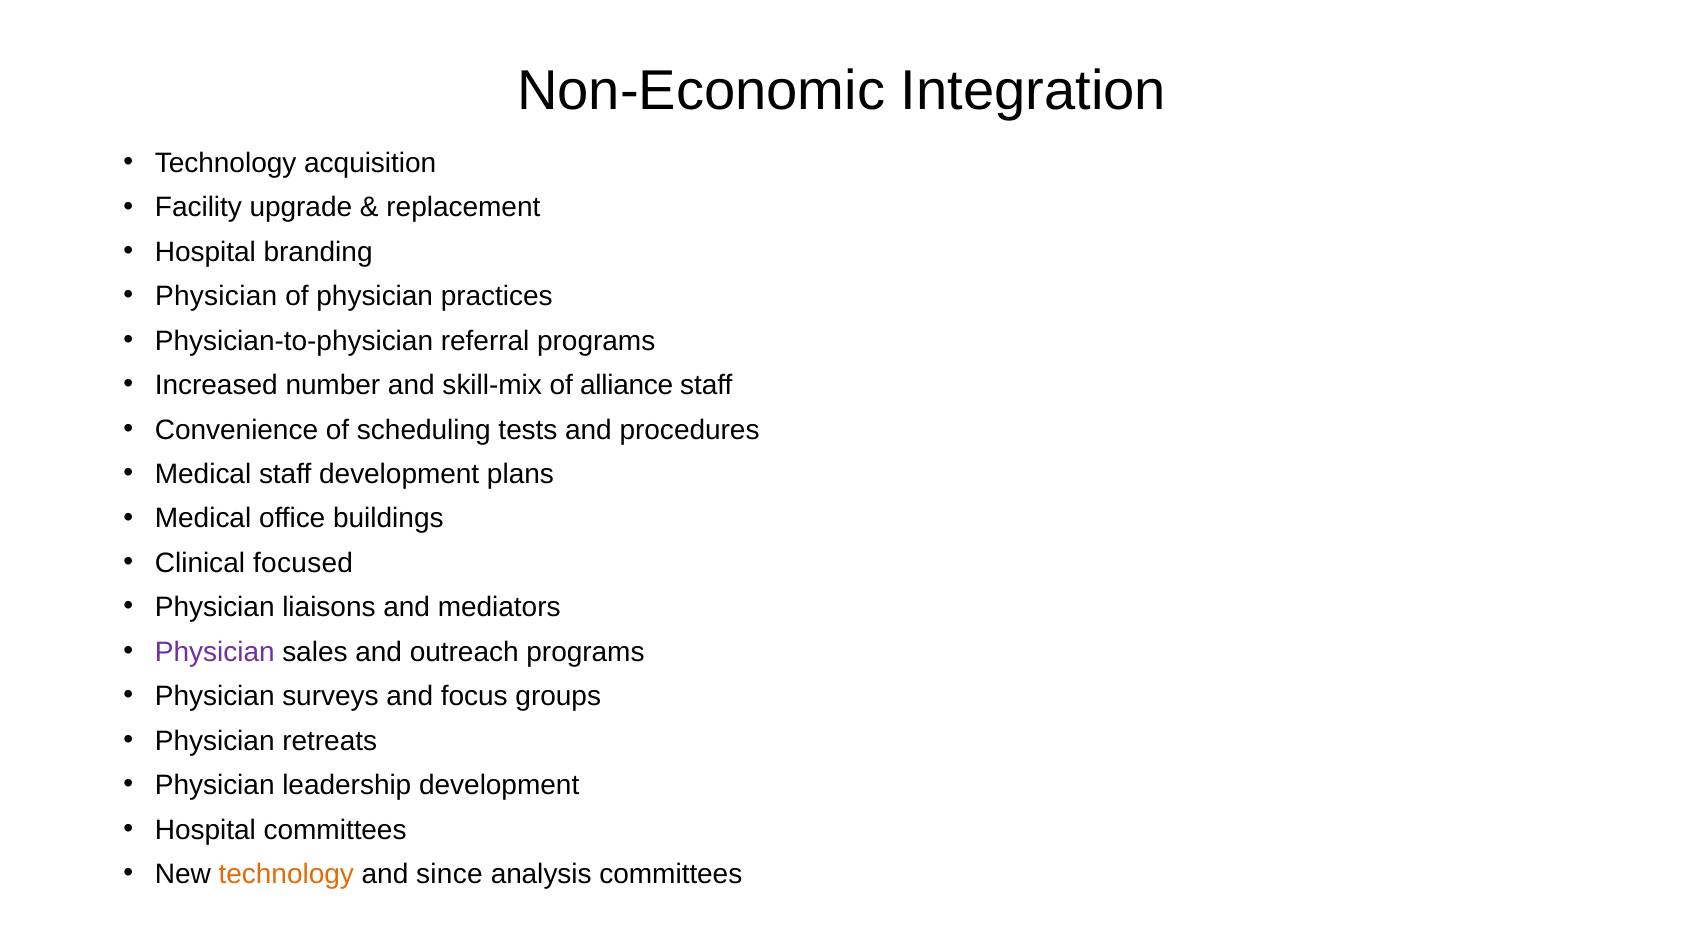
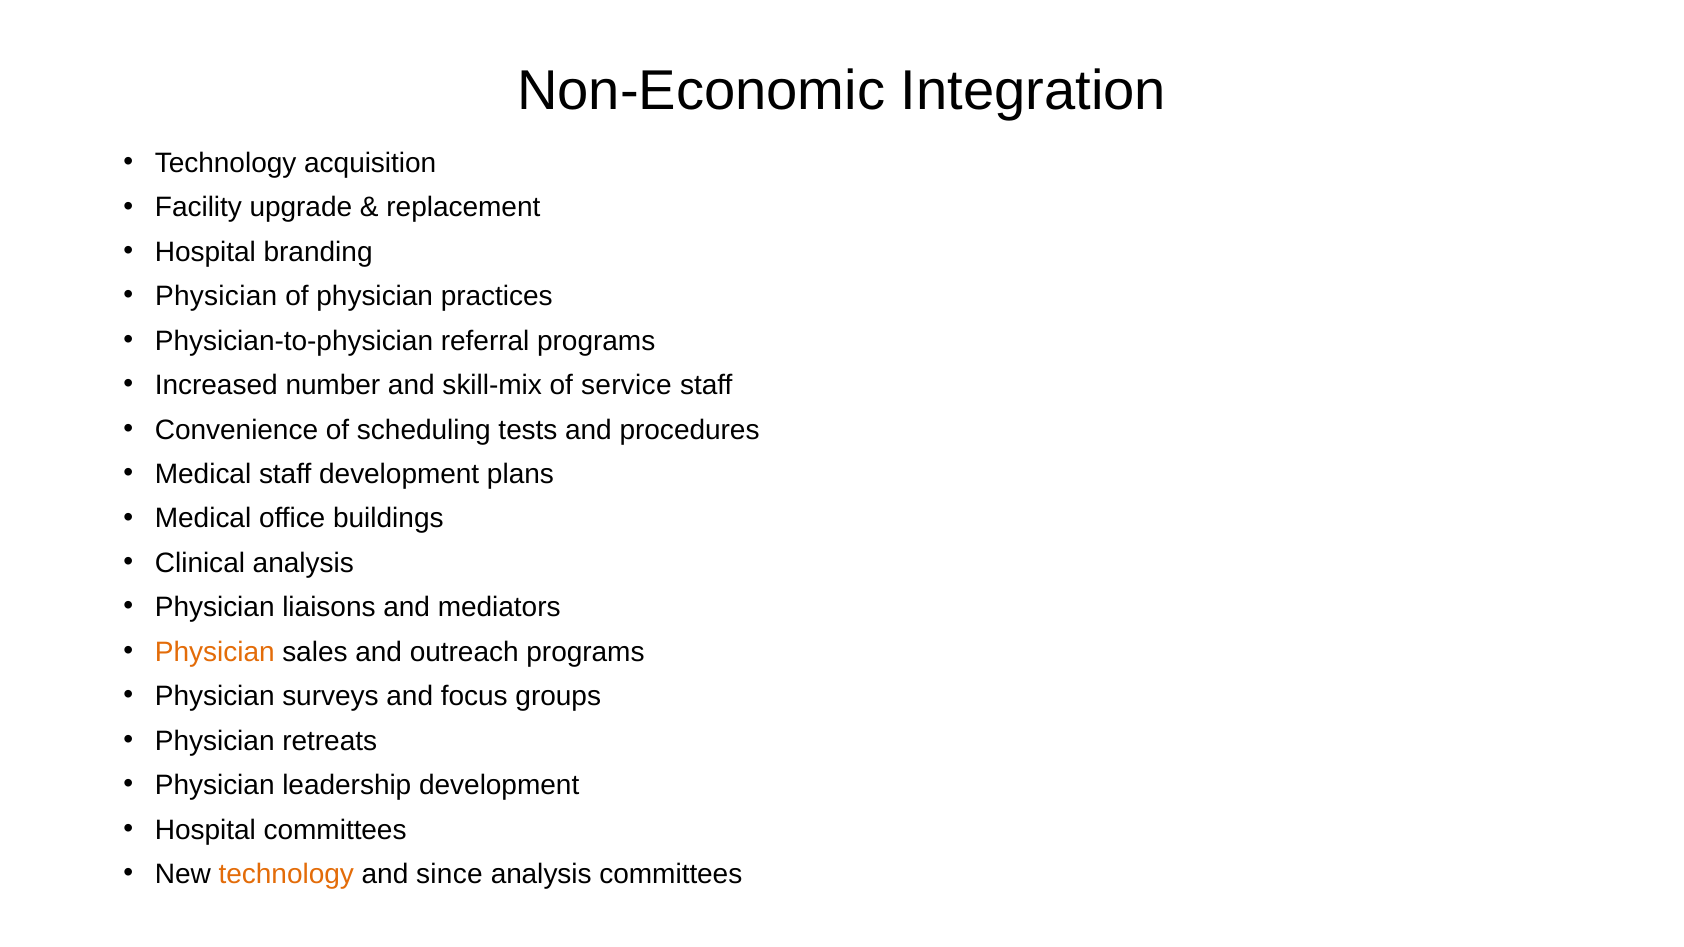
alliance: alliance -> service (626, 385)
Clinical focused: focused -> analysis (303, 563)
Physician colour: purple -> orange (215, 652)
